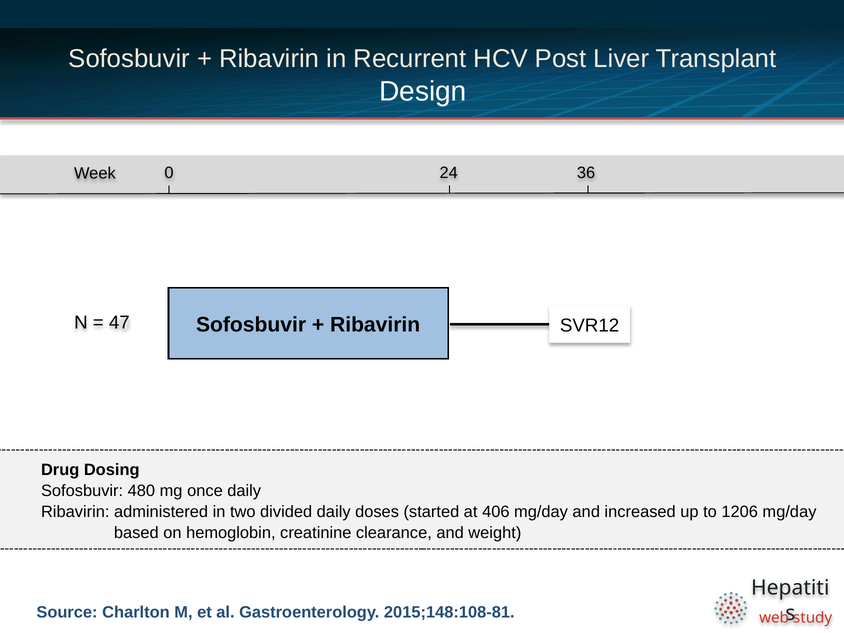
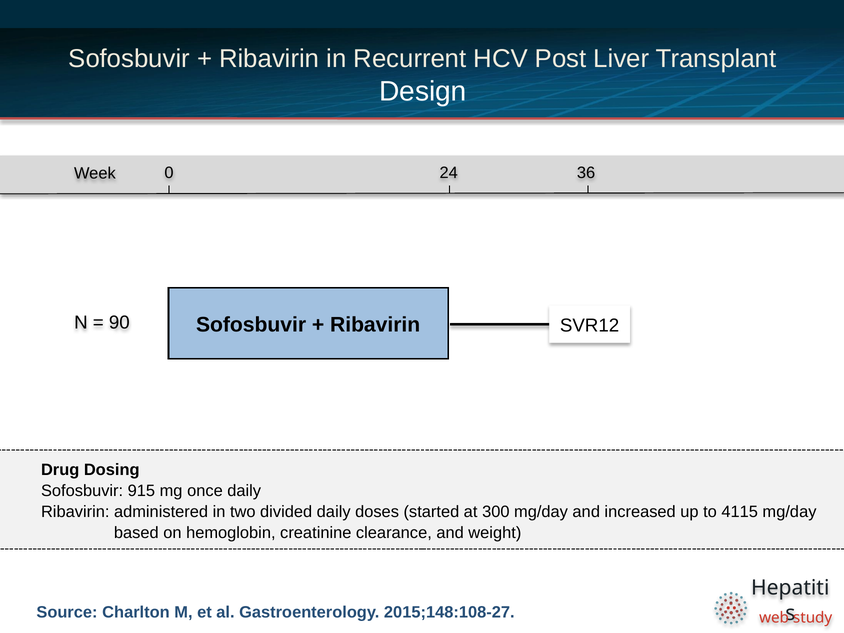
47: 47 -> 90 (119, 322)
480: 480 -> 915 (141, 491)
406: 406 -> 300 (496, 512)
1206: 1206 -> 4115 (740, 512)
2015;148:108-81: 2015;148:108-81 -> 2015;148:108-27 (449, 612)
